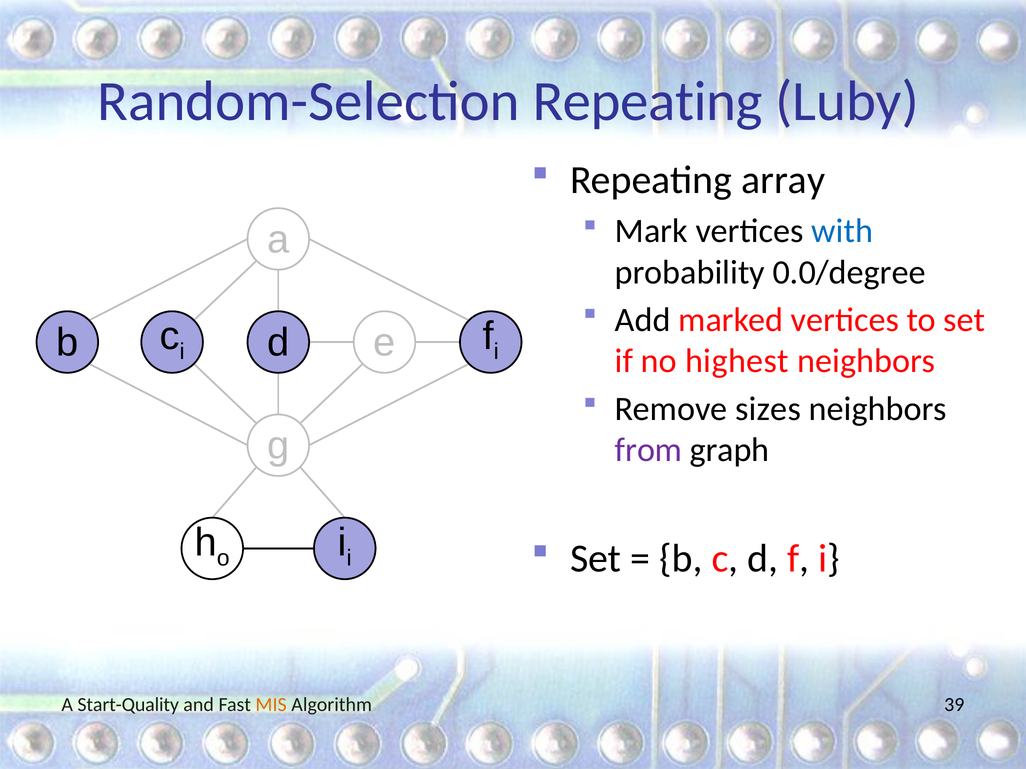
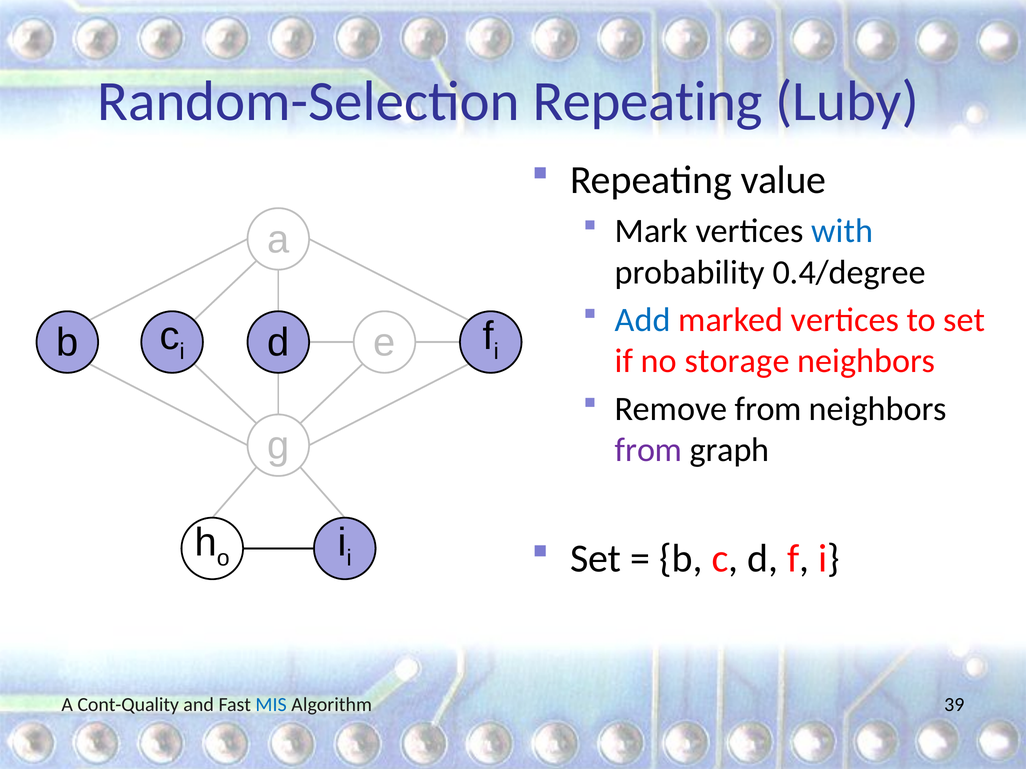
array: array -> value (783, 180)
0.0/degree: 0.0/degree -> 0.4/degree (849, 272)
Add colour: black -> blue (643, 320)
highest: highest -> storage (737, 361)
Remove sizes: sizes -> from (768, 409)
Start-Quality: Start-Quality -> Cont-Quality (128, 705)
MIS colour: orange -> blue (271, 705)
